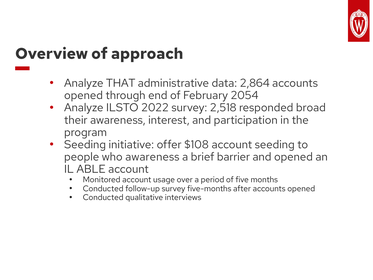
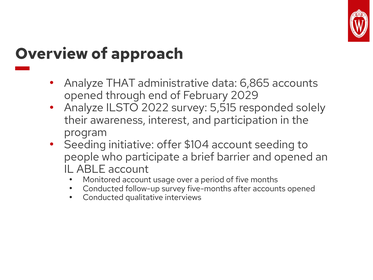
2,864: 2,864 -> 6,865 (255, 83)
2054: 2054 -> 2029 (245, 95)
2,518: 2,518 -> 5,515 (223, 108)
broad: broad -> solely (311, 108)
$108: $108 -> $104 (197, 144)
who awareness: awareness -> participate (152, 157)
